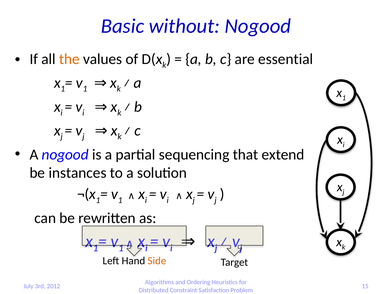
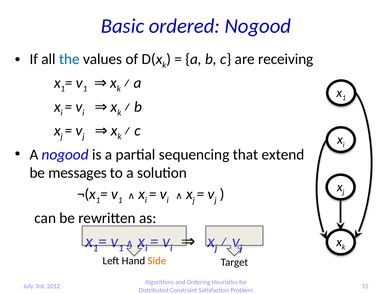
without: without -> ordered (184, 26)
the colour: orange -> blue (69, 59)
essential: essential -> receiving (286, 59)
instances: instances -> messages (78, 173)
